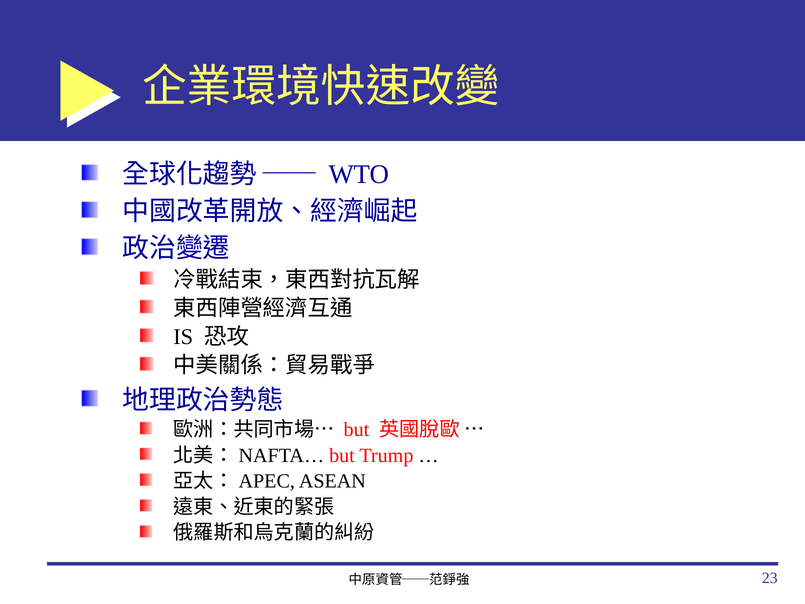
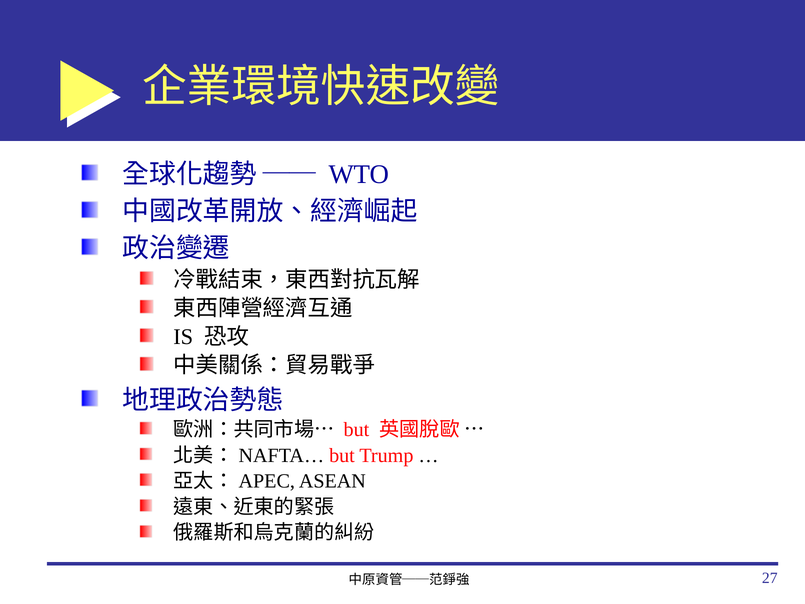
23: 23 -> 27 (770, 578)
